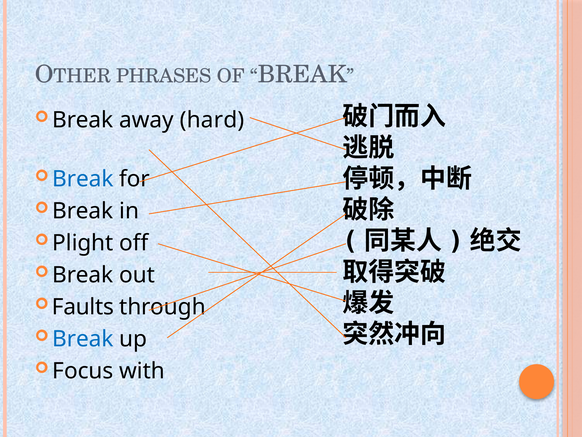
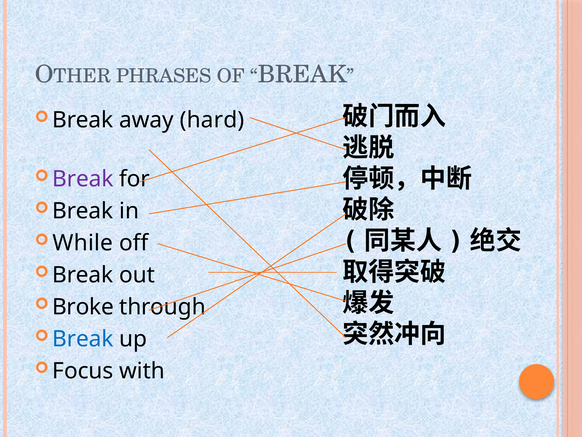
Break colour: blue -> purple (83, 179)
Plight: Plight -> While (83, 243)
Faults: Faults -> Broke (83, 307)
